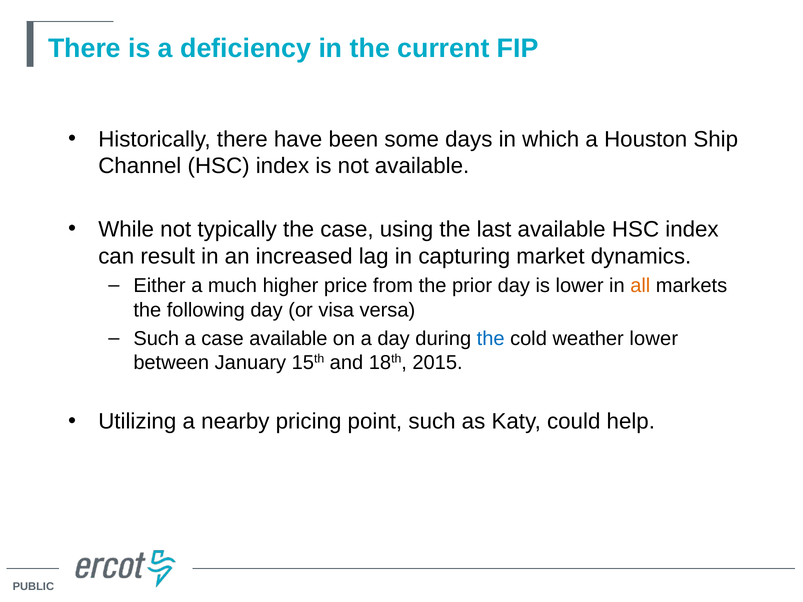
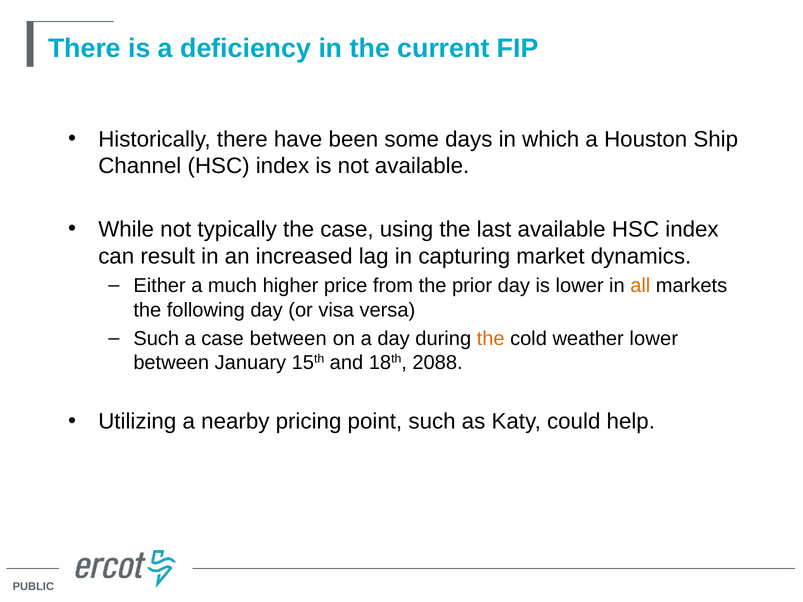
case available: available -> between (288, 339)
the colour: blue -> orange (491, 339)
2015: 2015 -> 2088 (438, 363)
